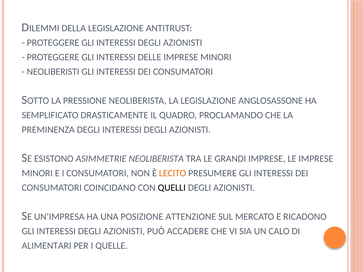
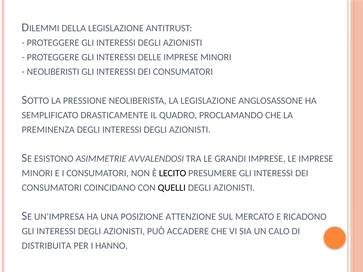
ASIMMETRIE NEOLIBERISTA: NEOLIBERISTA -> AVVALENDOSI (156, 159)
LECITO colour: orange -> black (173, 173)
ALIMENTARI: ALIMENTARI -> DISTRIBUITA (47, 246)
QUELLE: QUELLE -> HANNO (111, 246)
